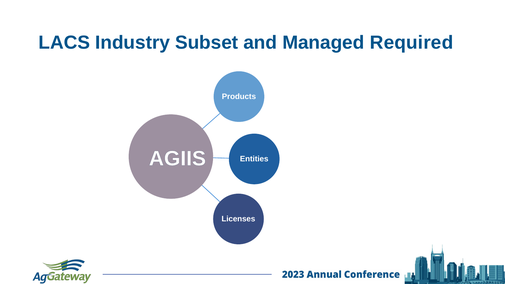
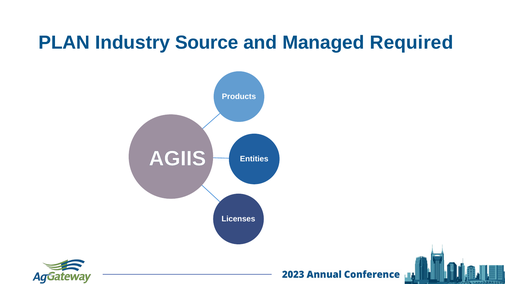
LACS: LACS -> PLAN (64, 42)
Subset: Subset -> Source (207, 42)
